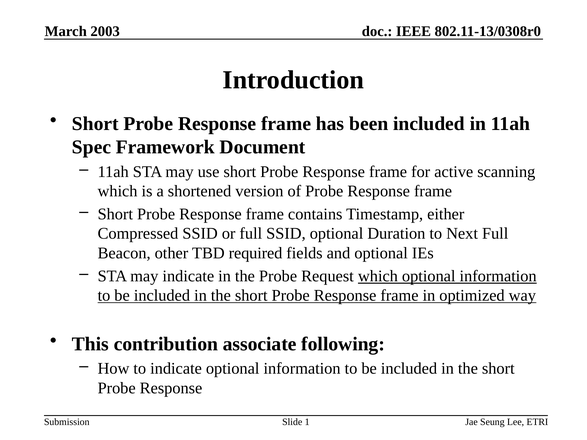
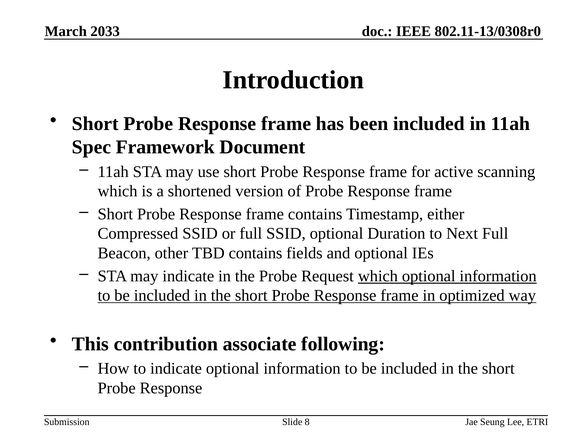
2003: 2003 -> 2033 (105, 31)
TBD required: required -> contains (256, 253)
1: 1 -> 8 (307, 422)
